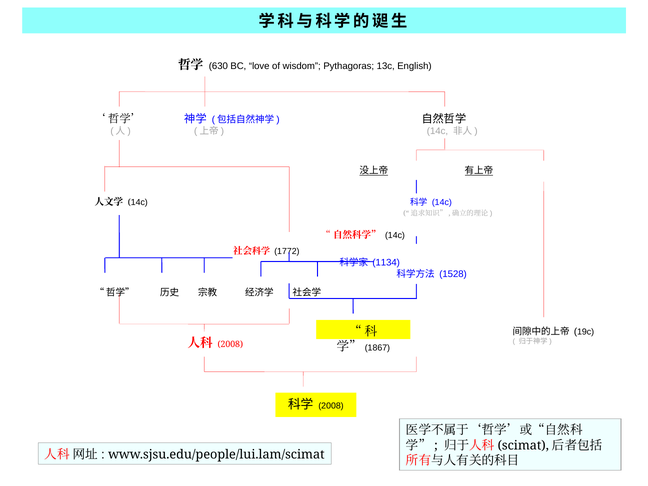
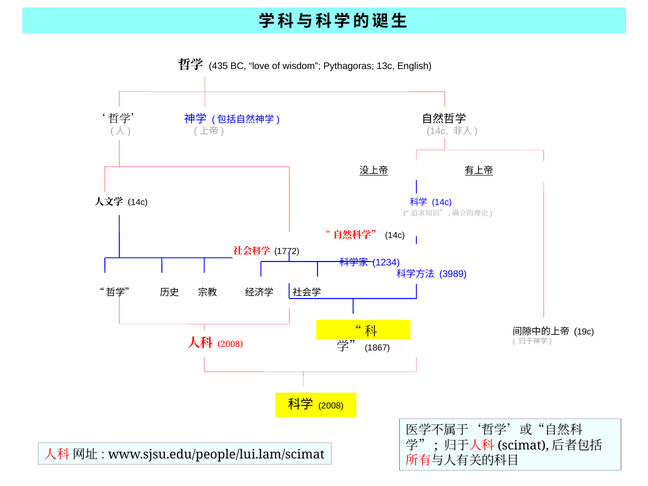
630: 630 -> 435 (218, 66)
1134: 1134 -> 1234 (386, 263)
1528: 1528 -> 3989 (453, 274)
